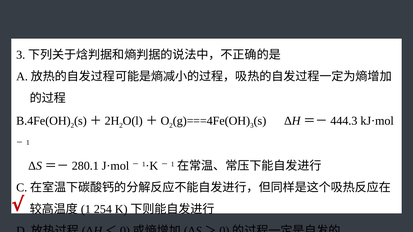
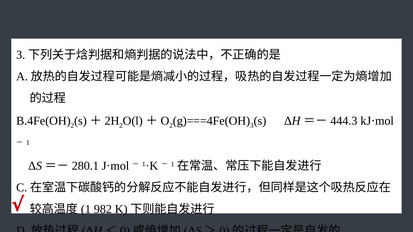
254: 254 -> 982 (103, 210)
